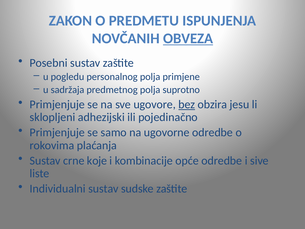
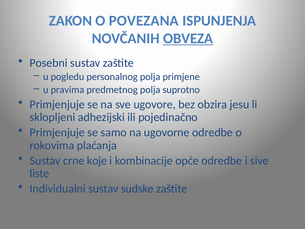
PREDMETU: PREDMETU -> POVEZANA (144, 21)
sadržaja: sadržaja -> pravima (67, 90)
bez underline: present -> none (187, 104)
